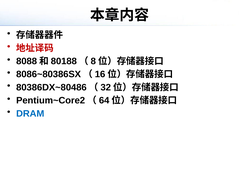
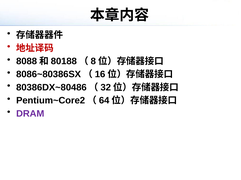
DRAM colour: blue -> purple (30, 114)
